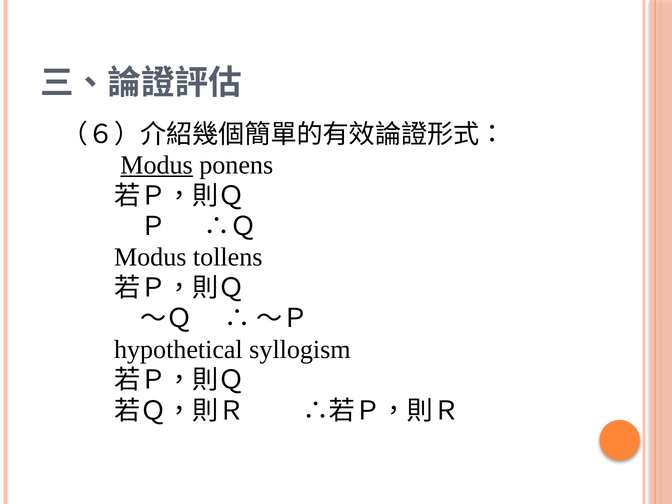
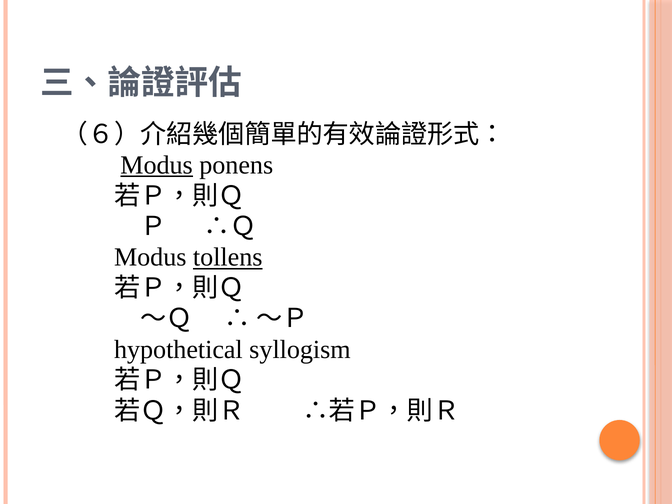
tollens underline: none -> present (228, 257)
